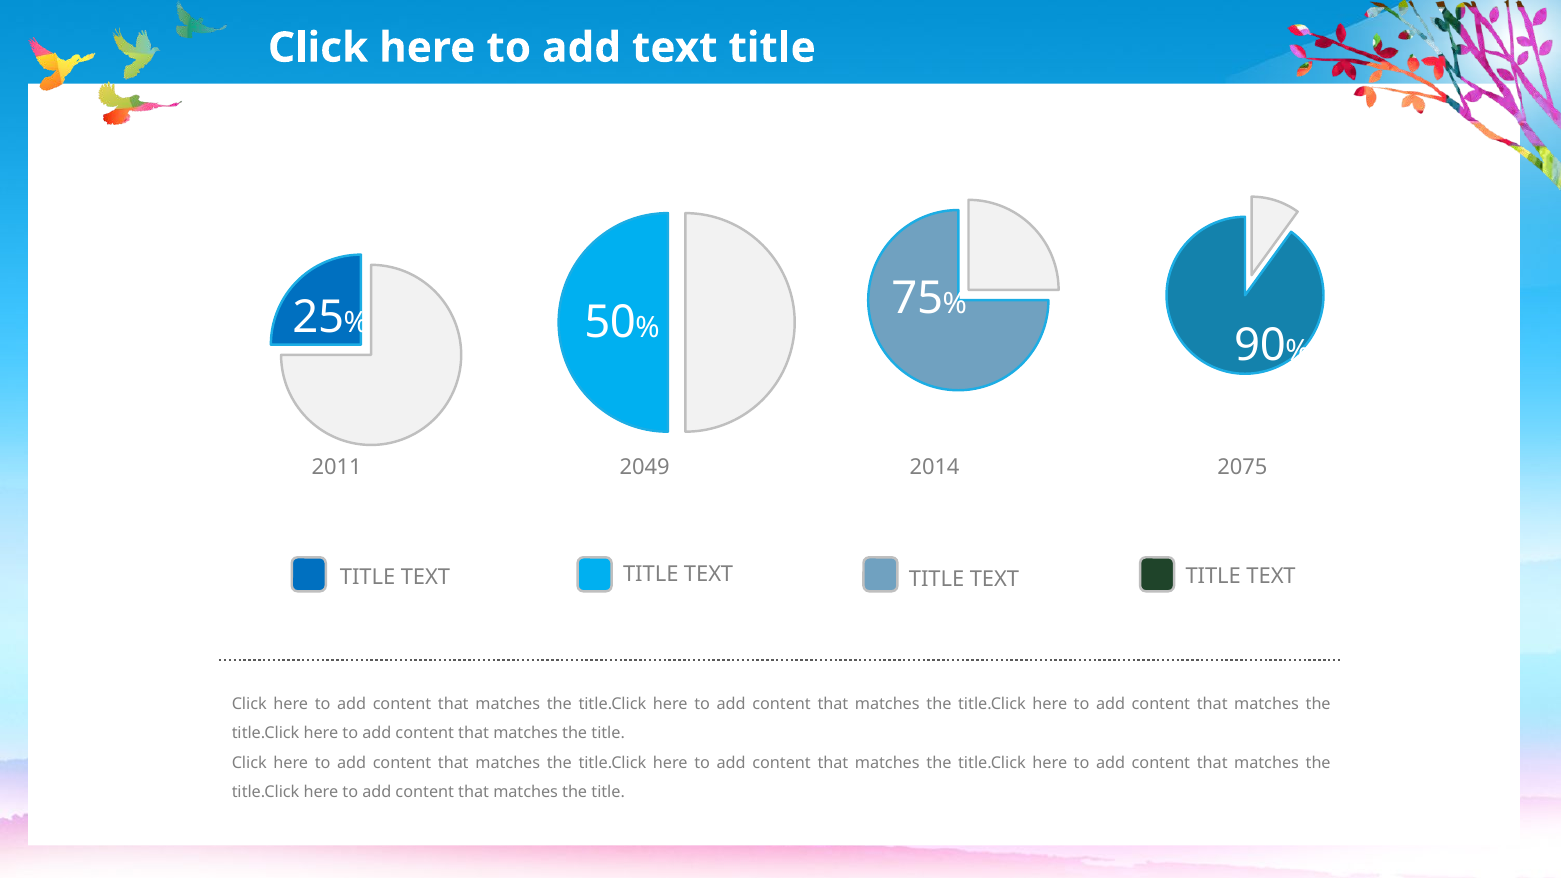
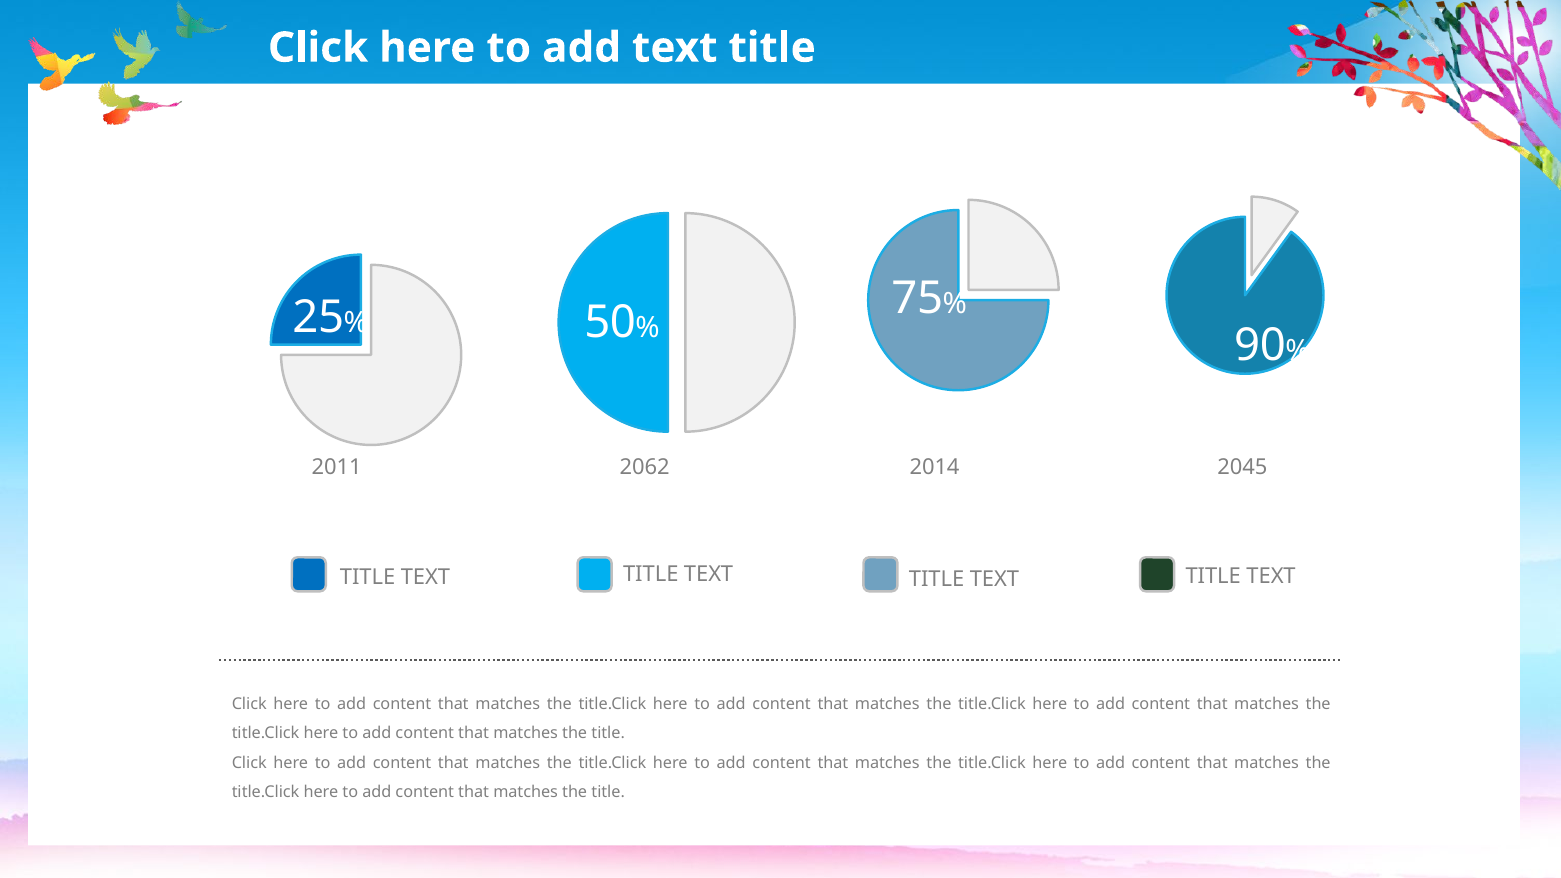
2049: 2049 -> 2062 (645, 467)
2075: 2075 -> 2045 (1242, 467)
